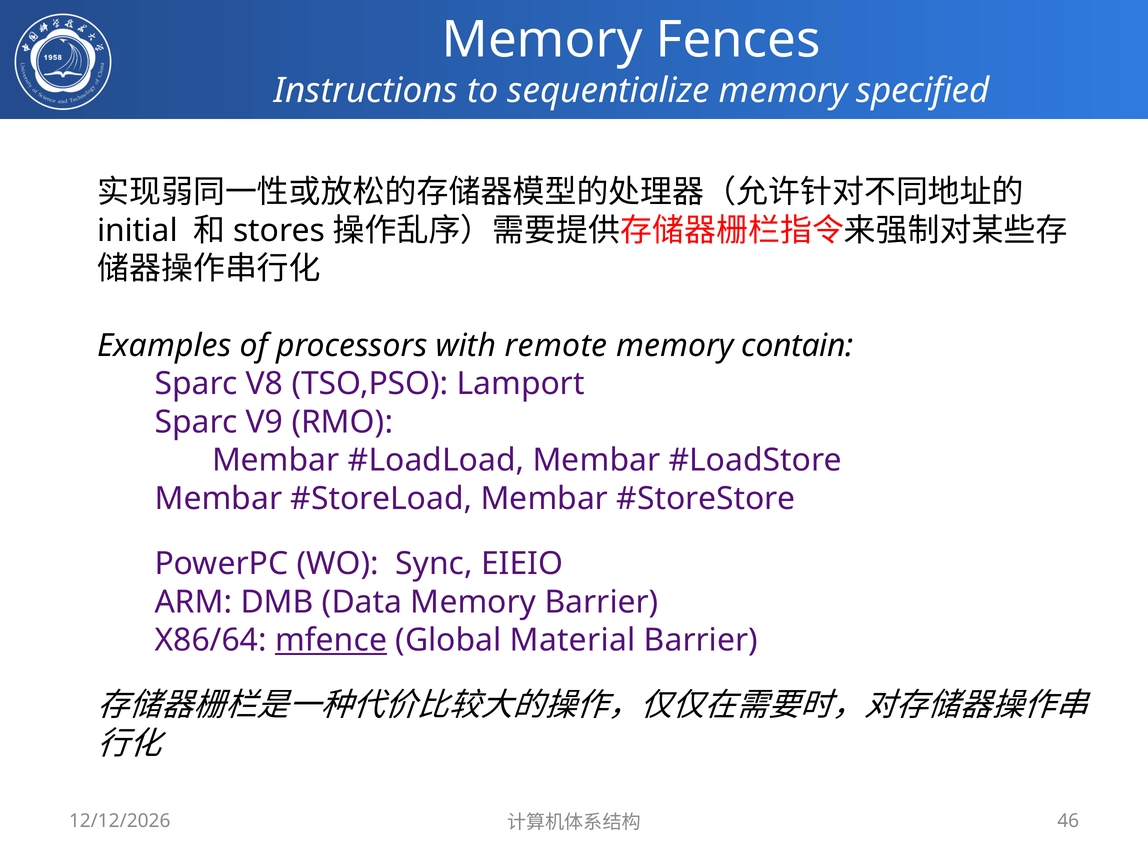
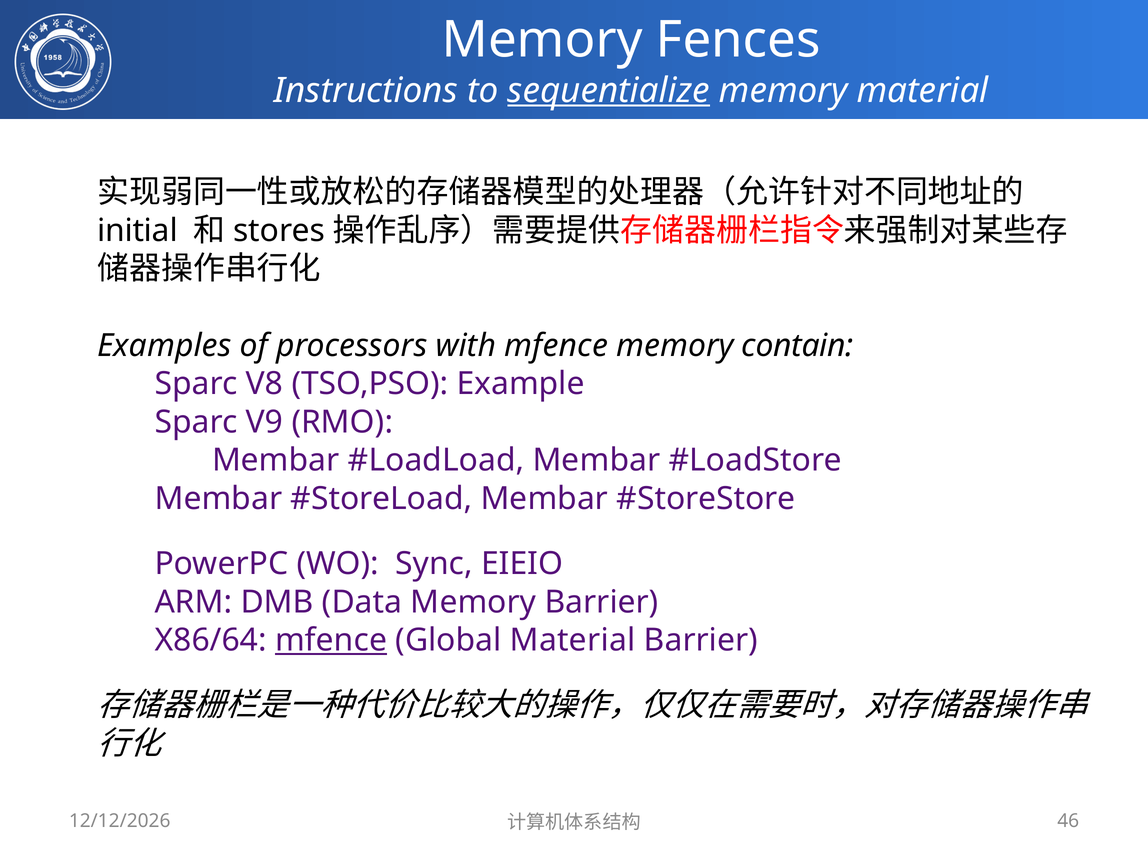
sequentialize underline: none -> present (609, 90)
memory specified: specified -> material (923, 90)
with remote: remote -> mfence (556, 346)
Lamport: Lamport -> Example (521, 384)
